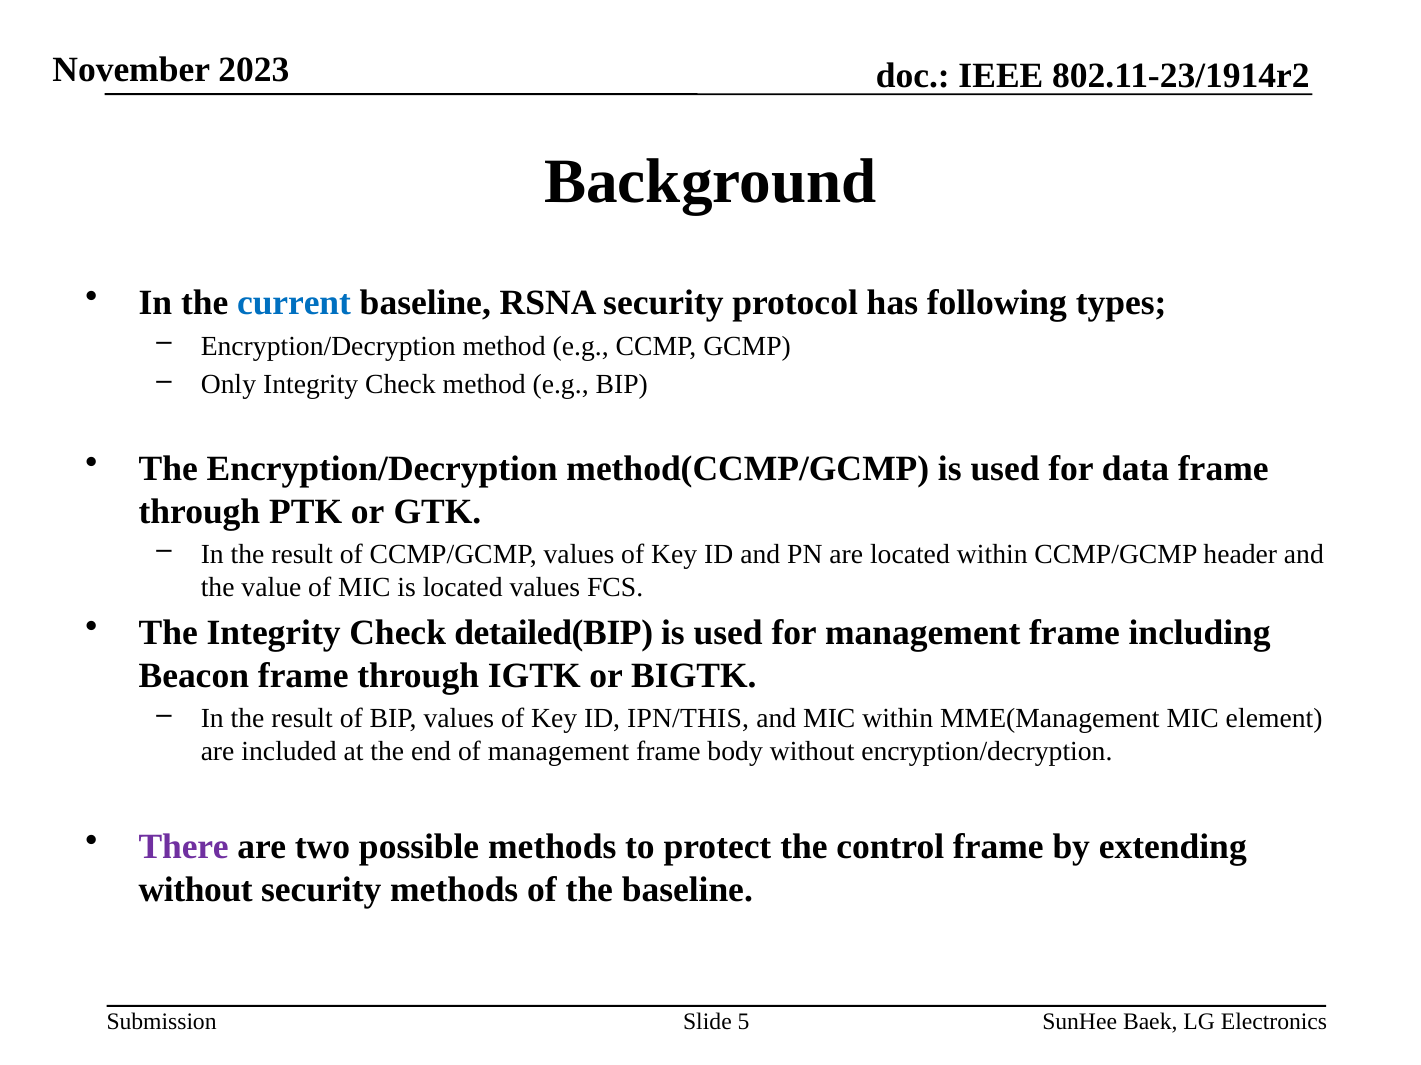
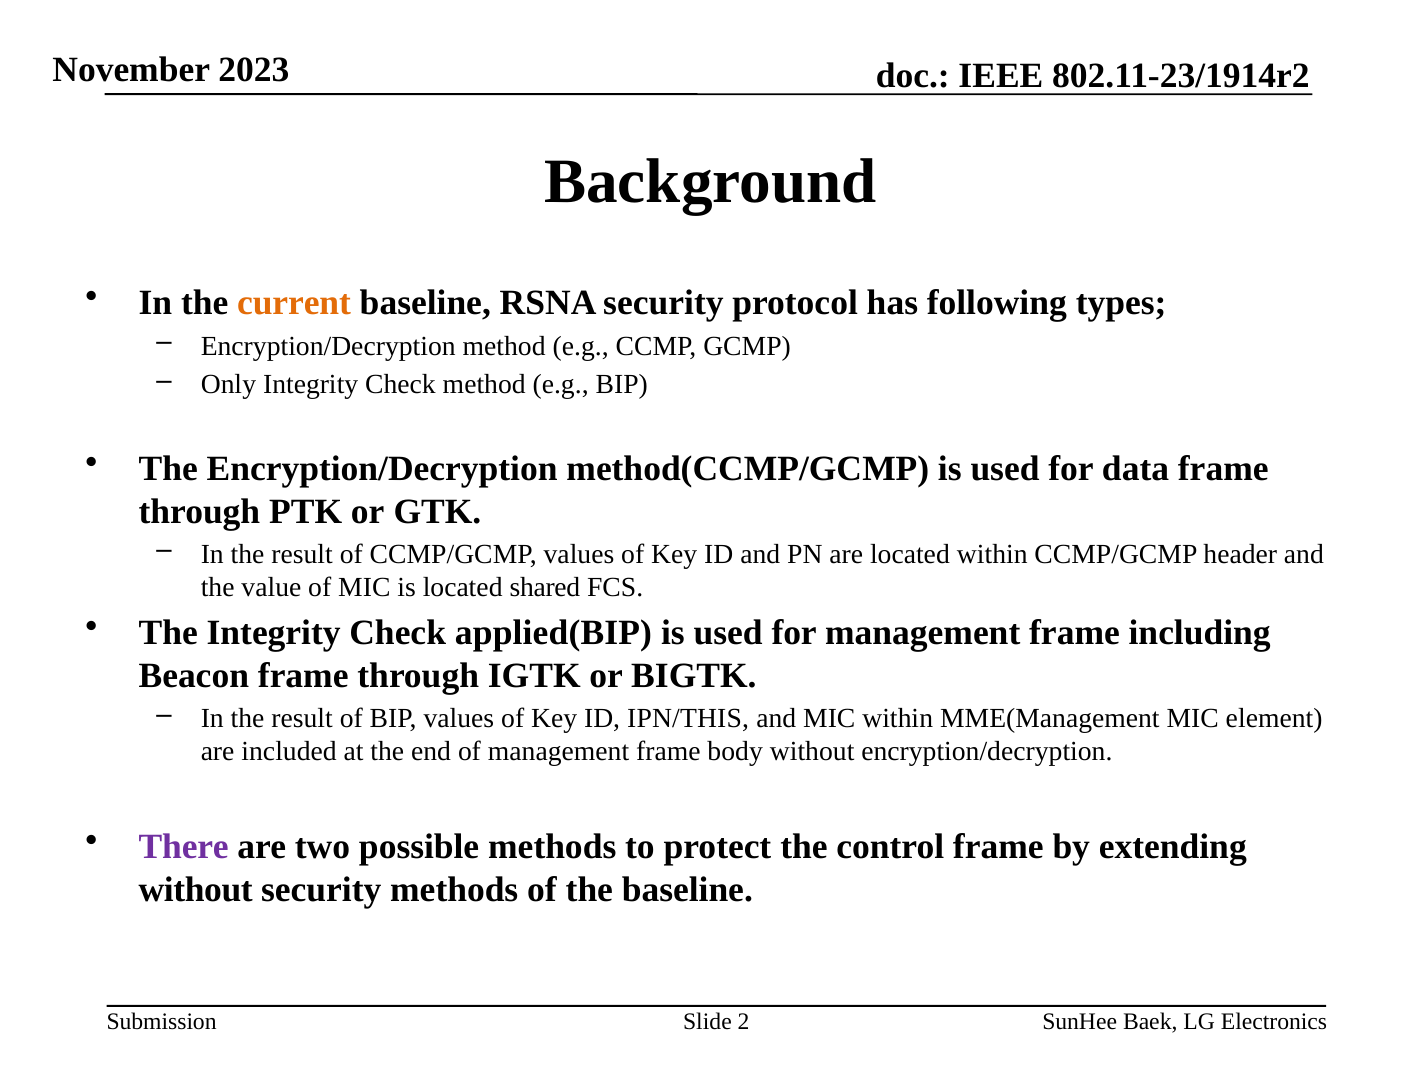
current colour: blue -> orange (294, 303)
located values: values -> shared (545, 588)
detailed(BIP: detailed(BIP -> applied(BIP (553, 633)
5: 5 -> 2 (744, 1022)
